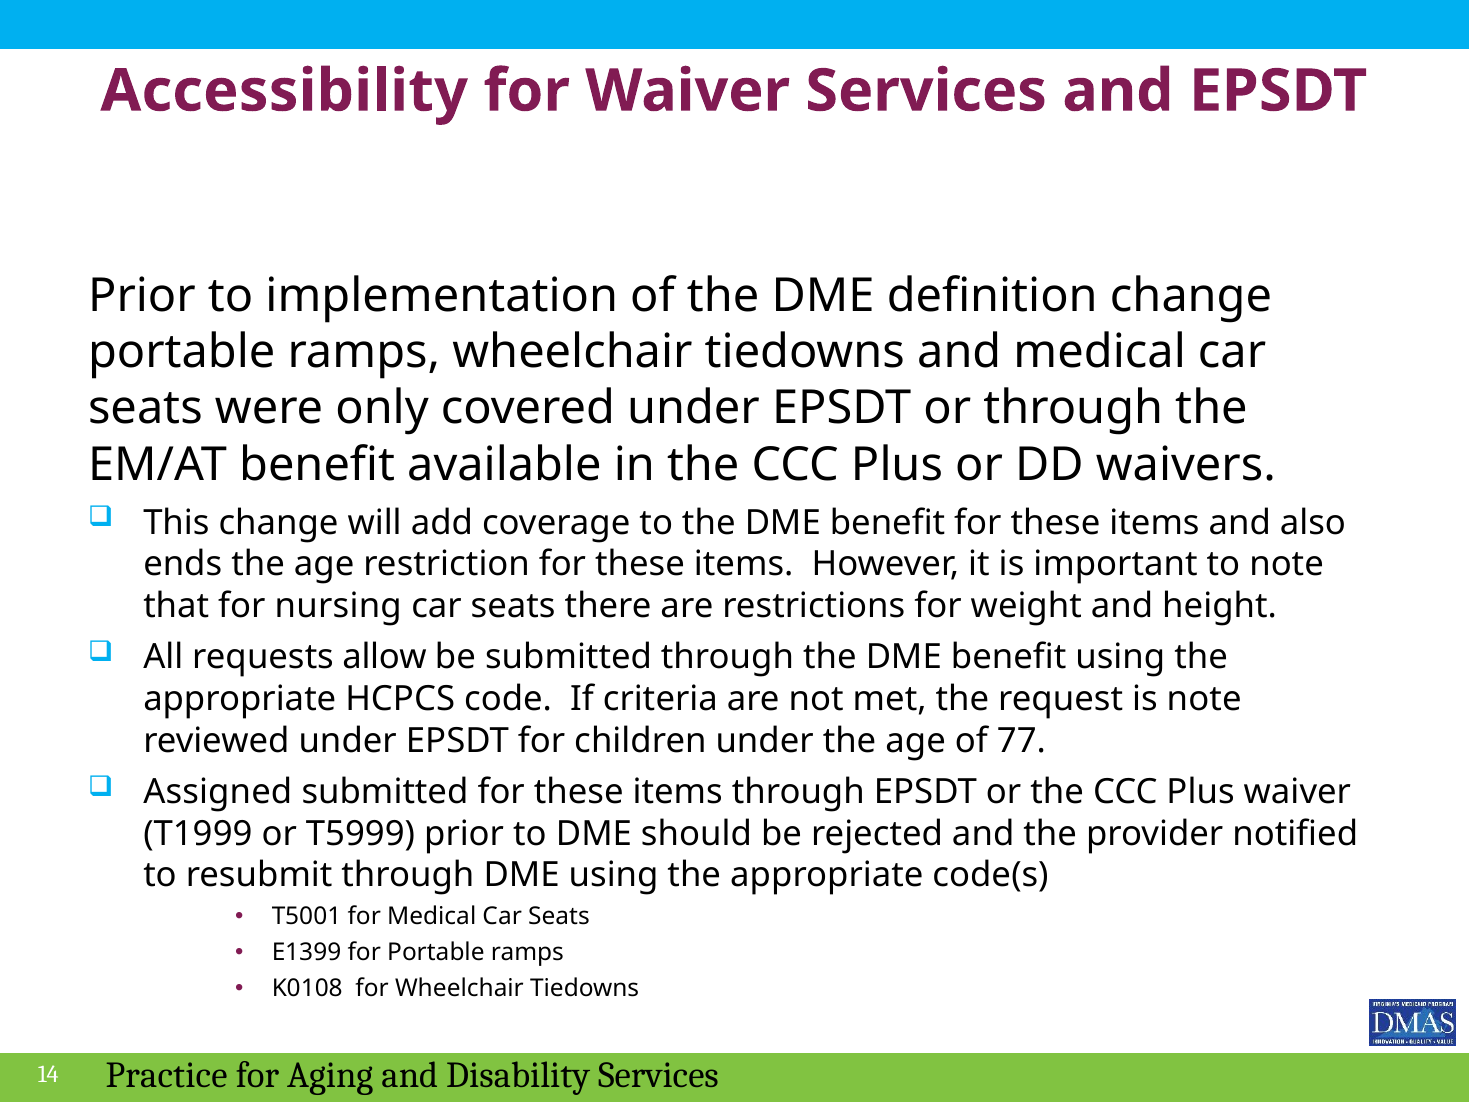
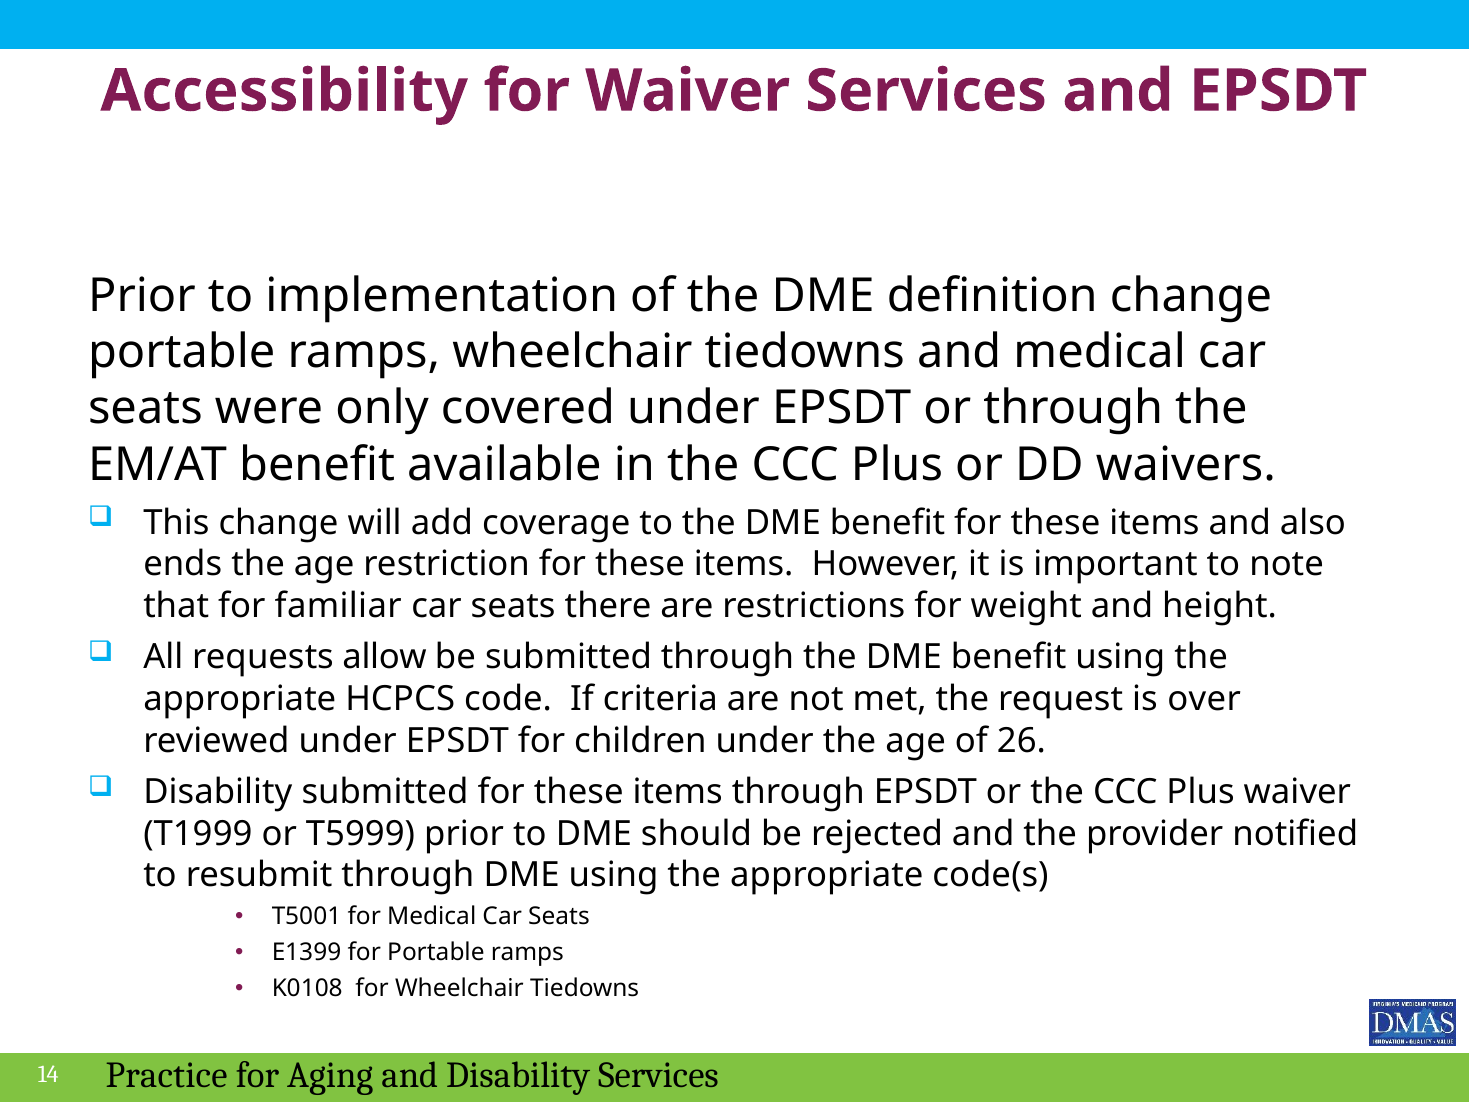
nursing: nursing -> familiar (338, 606)
is note: note -> over (1204, 699)
77: 77 -> 26 (1021, 741)
Assigned: Assigned -> Disability (218, 792)
